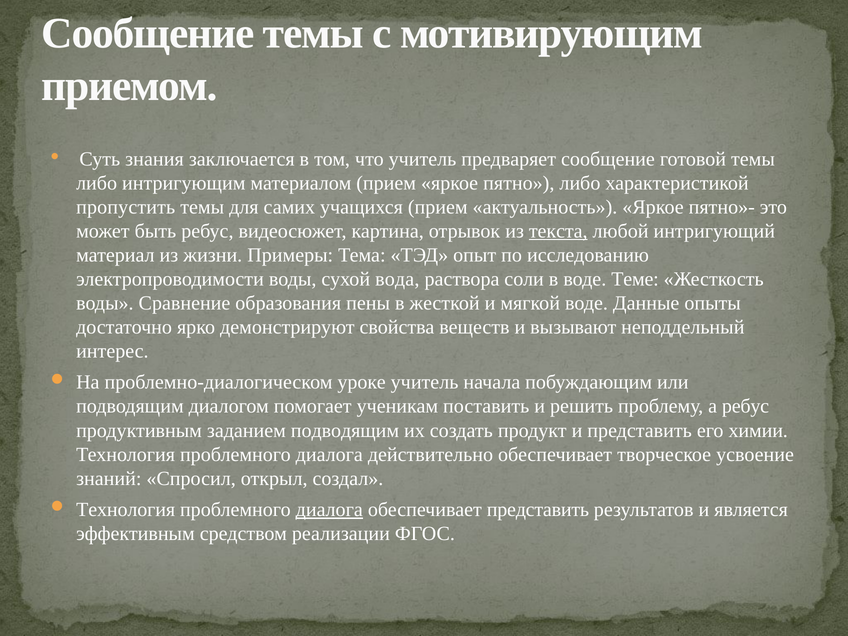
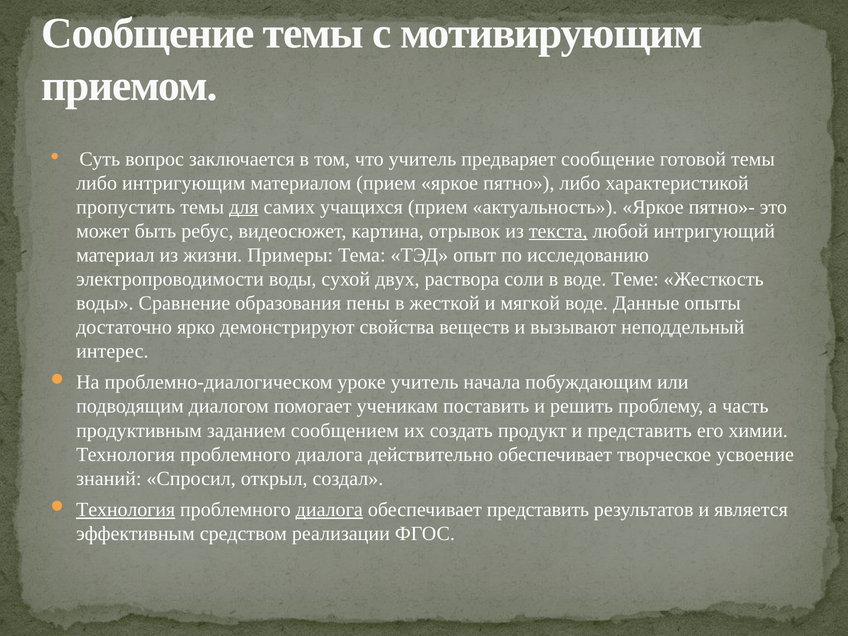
знания: знания -> вопрос (155, 159)
для underline: none -> present (244, 207)
вода: вода -> двух (397, 279)
а ребус: ребус -> часть (745, 406)
заданием подводящим: подводящим -> сообщением (345, 430)
Технология underline: none -> present (126, 510)
